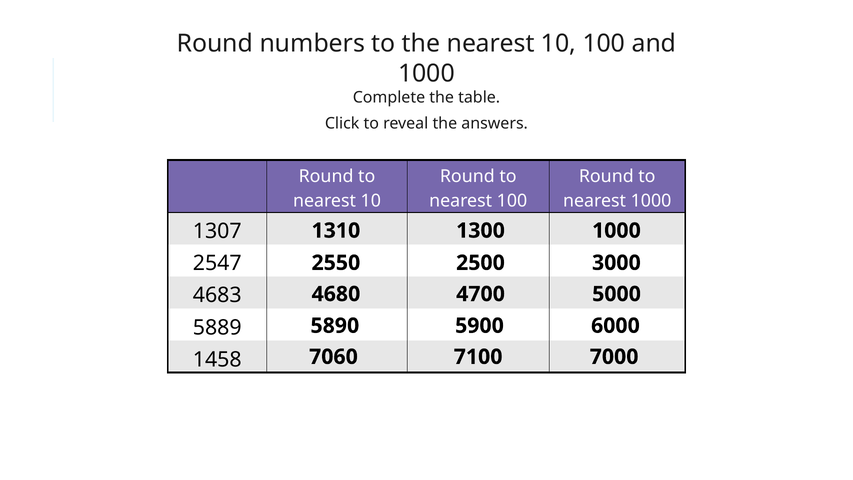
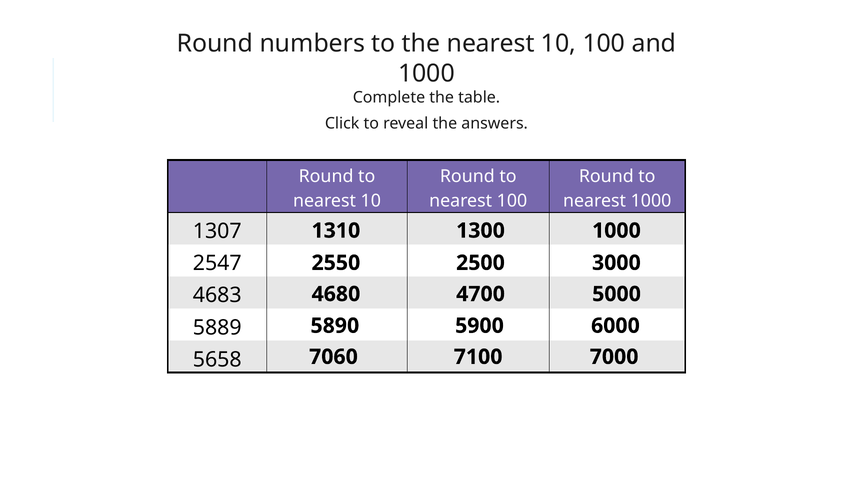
1458: 1458 -> 5658 (217, 359)
